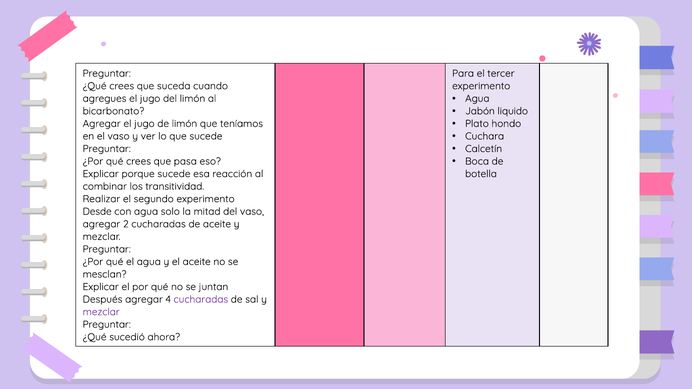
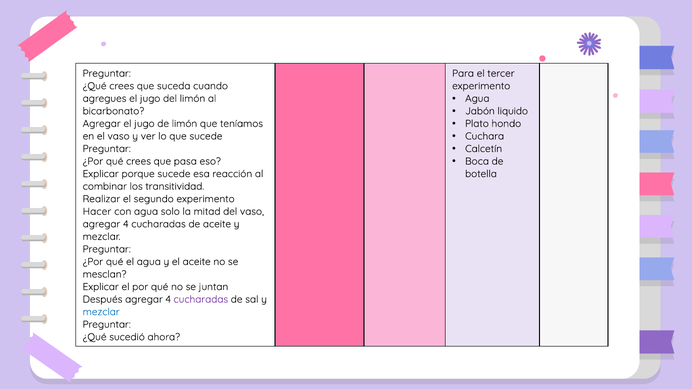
Desde: Desde -> Hacer (97, 212)
2: 2 -> 4 (126, 224)
mezclar colour: purple -> blue (101, 312)
